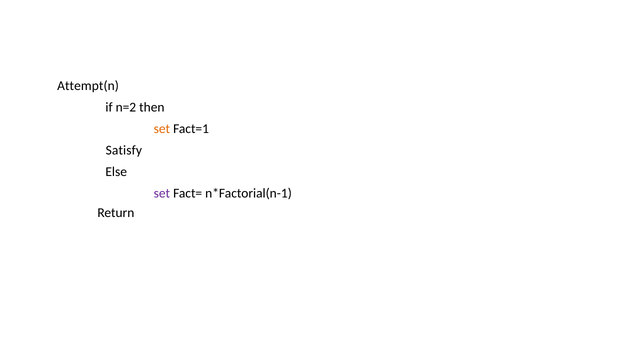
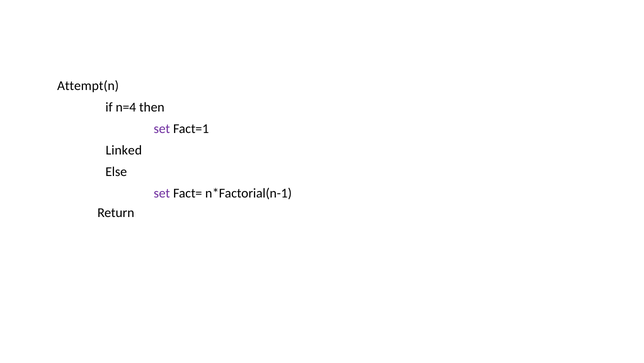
n=2: n=2 -> n=4 (126, 107)
set colour: orange -> purple (162, 129)
Satisfy: Satisfy -> Linked (124, 150)
